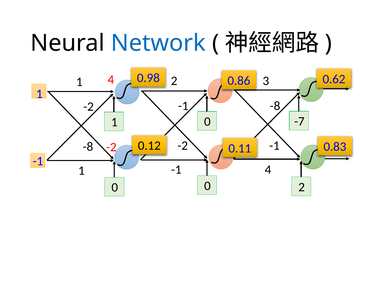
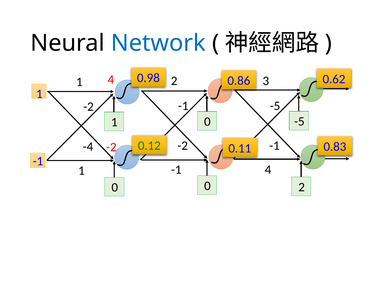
-8: -8 -> -5 (275, 106)
-7: -7 -> -5 (299, 122)
0.12 colour: black -> green (149, 146)
-8: -8 -> -4 (88, 147)
